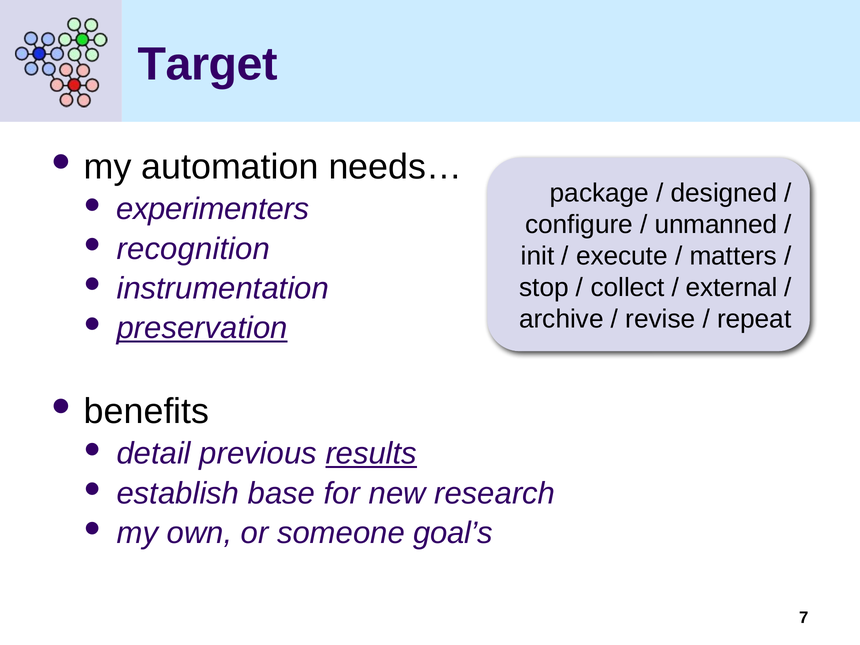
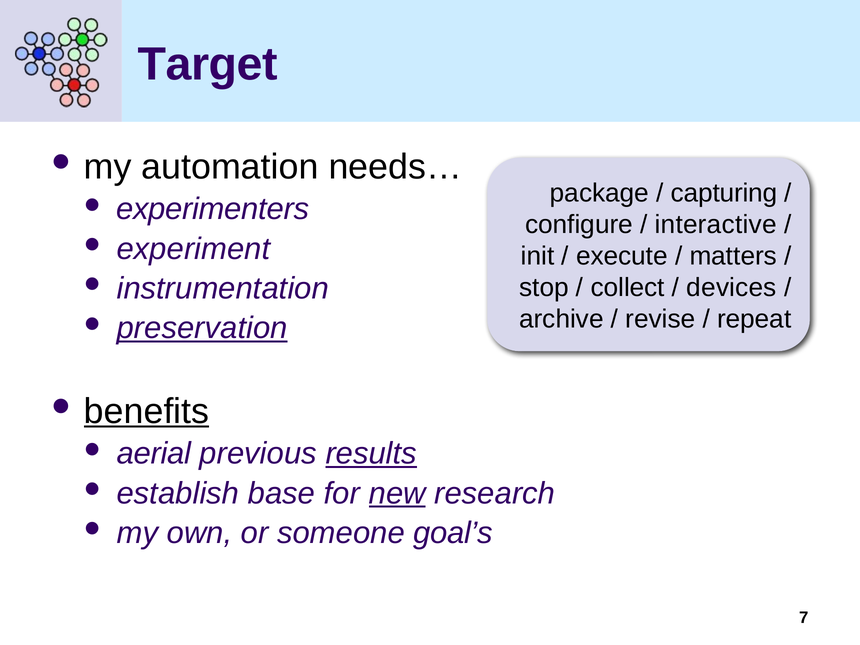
designed: designed -> capturing (724, 193)
unmanned: unmanned -> interactive (716, 225)
recognition: recognition -> experiment (193, 249)
external: external -> devices (732, 288)
benefits underline: none -> present (147, 411)
detail: detail -> aerial (154, 454)
new underline: none -> present (397, 493)
